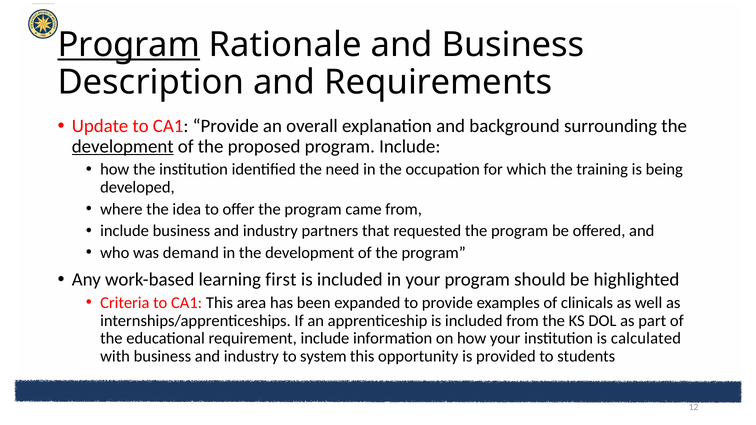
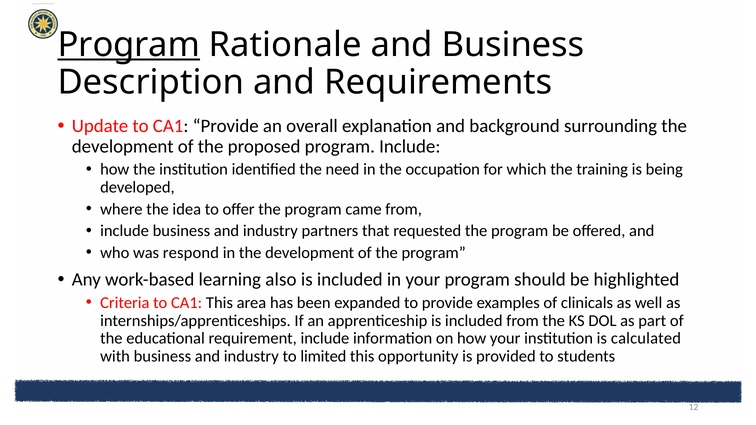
development underline: present -> none (123, 147)
demand: demand -> respond (191, 253)
first: first -> also (281, 280)
system: system -> limited (323, 356)
